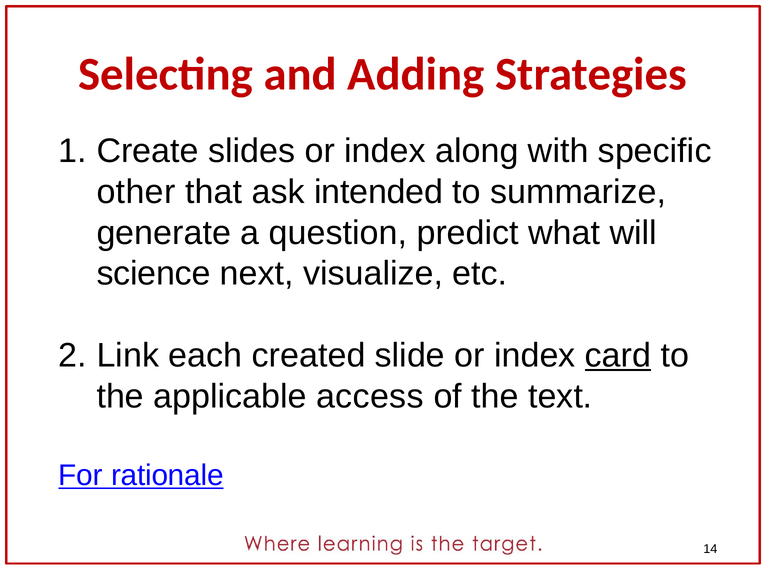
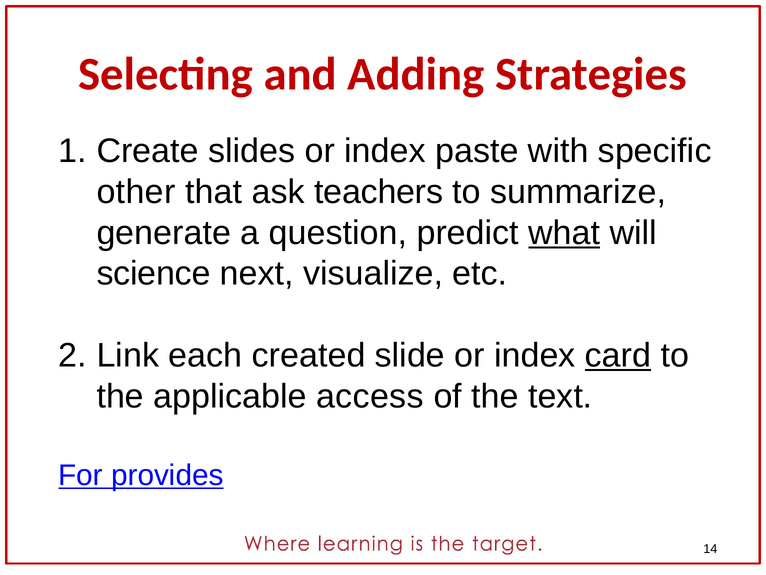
along: along -> paste (477, 151)
intended: intended -> teachers (379, 192)
what underline: none -> present (564, 233)
rationale: rationale -> provides (167, 475)
